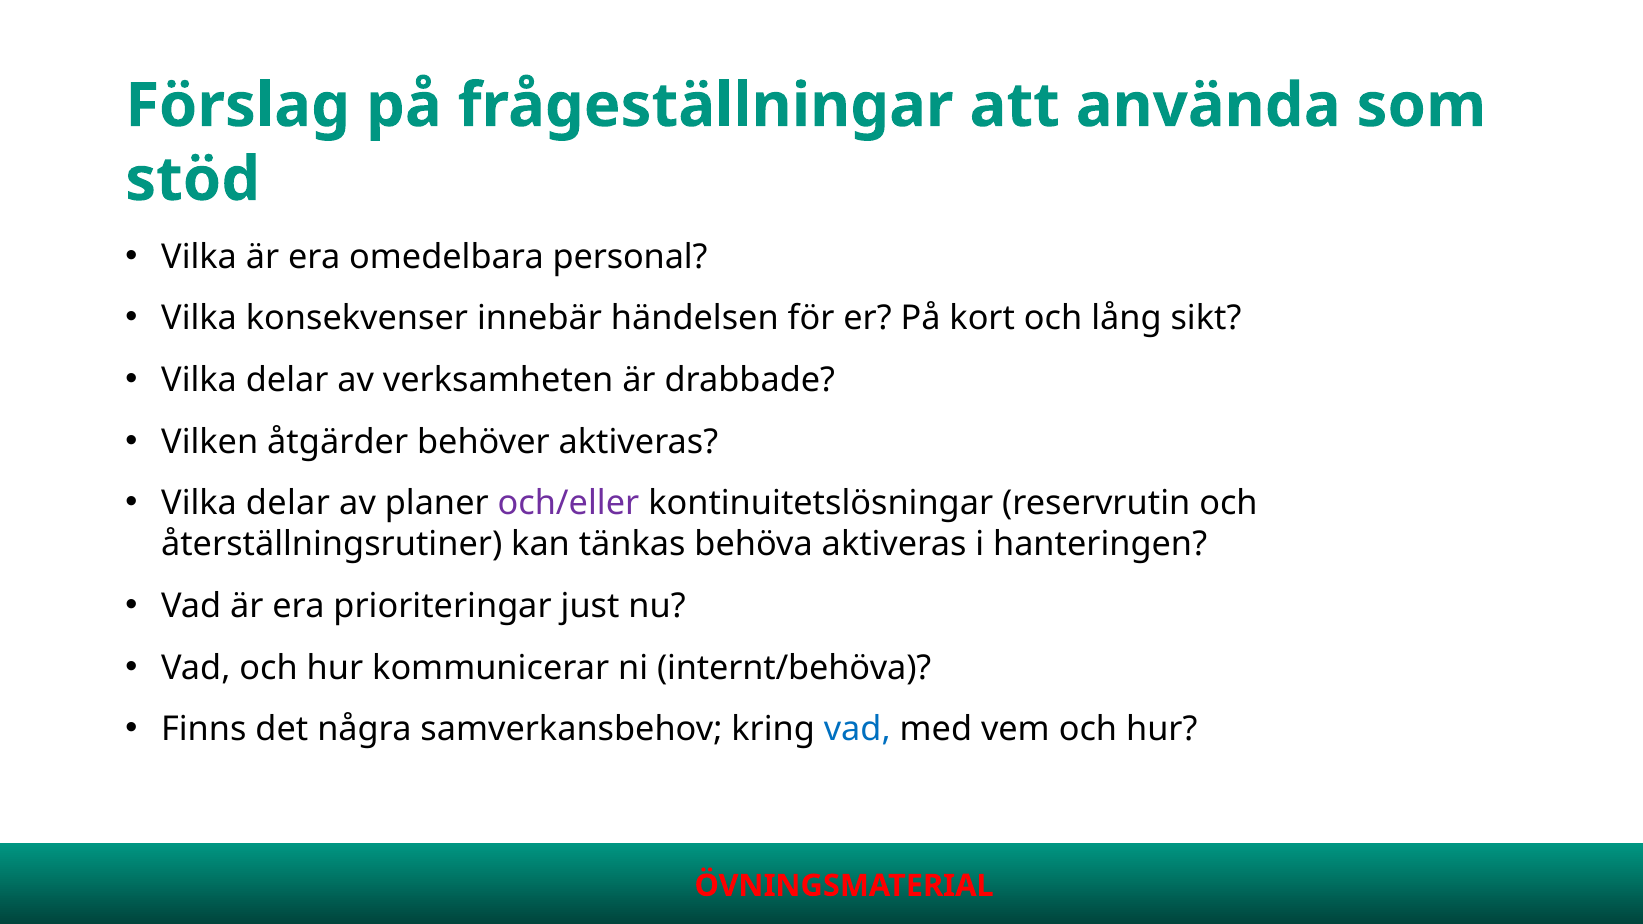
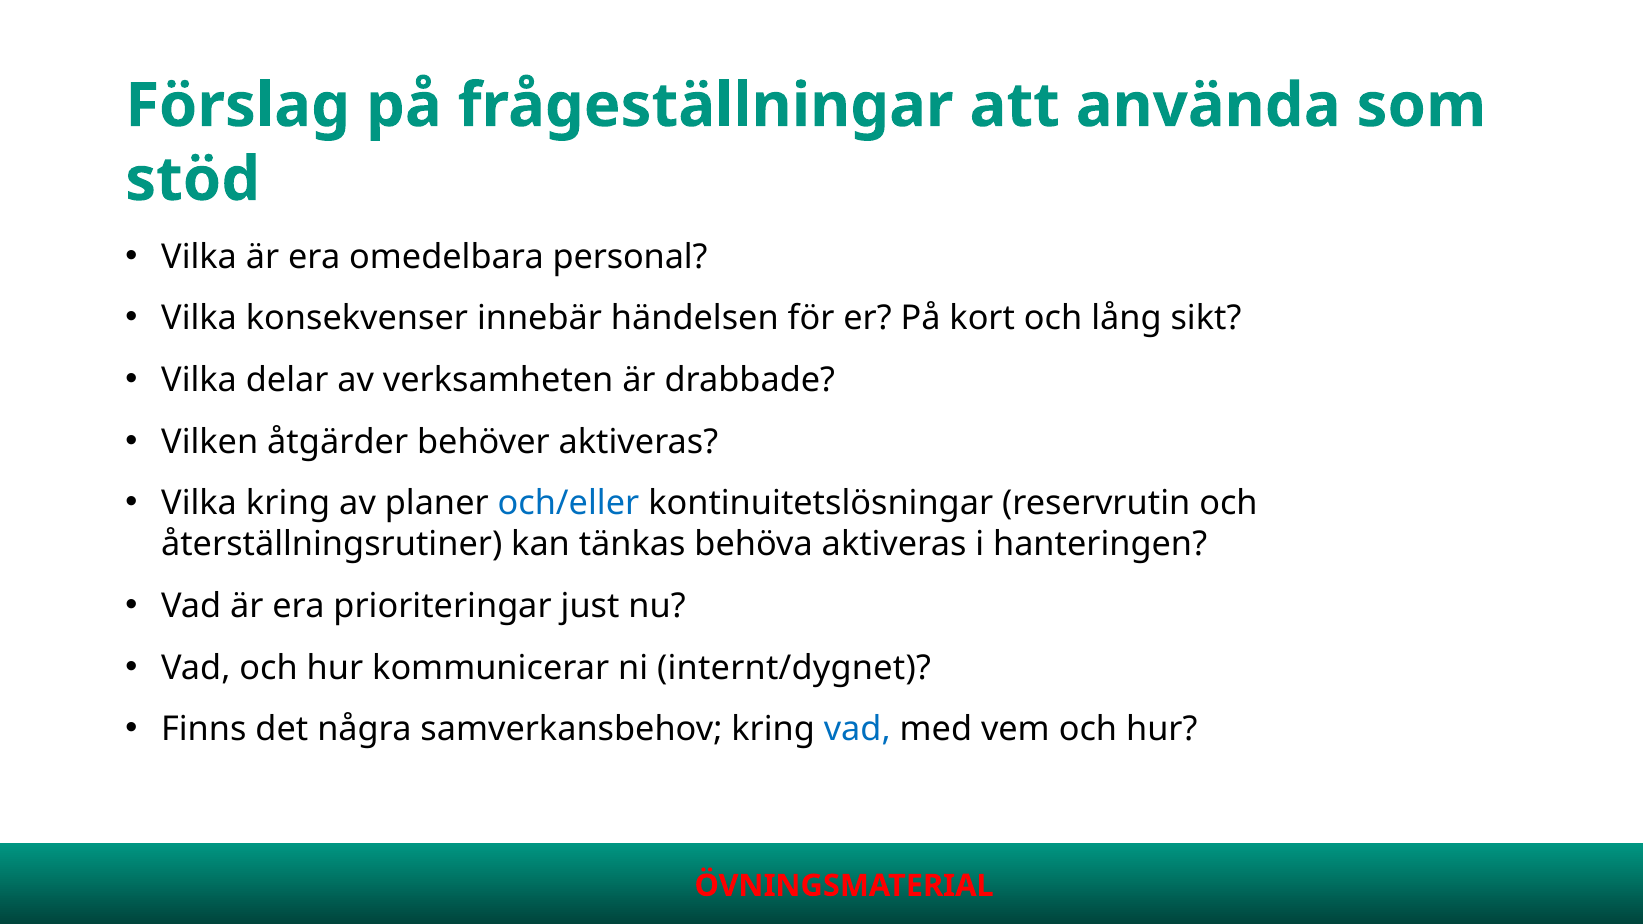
delar: delar -> kring (288, 504)
och/eller colour: purple -> blue (568, 504)
internt/behöva: internt/behöva -> internt/dygnet (794, 668)
